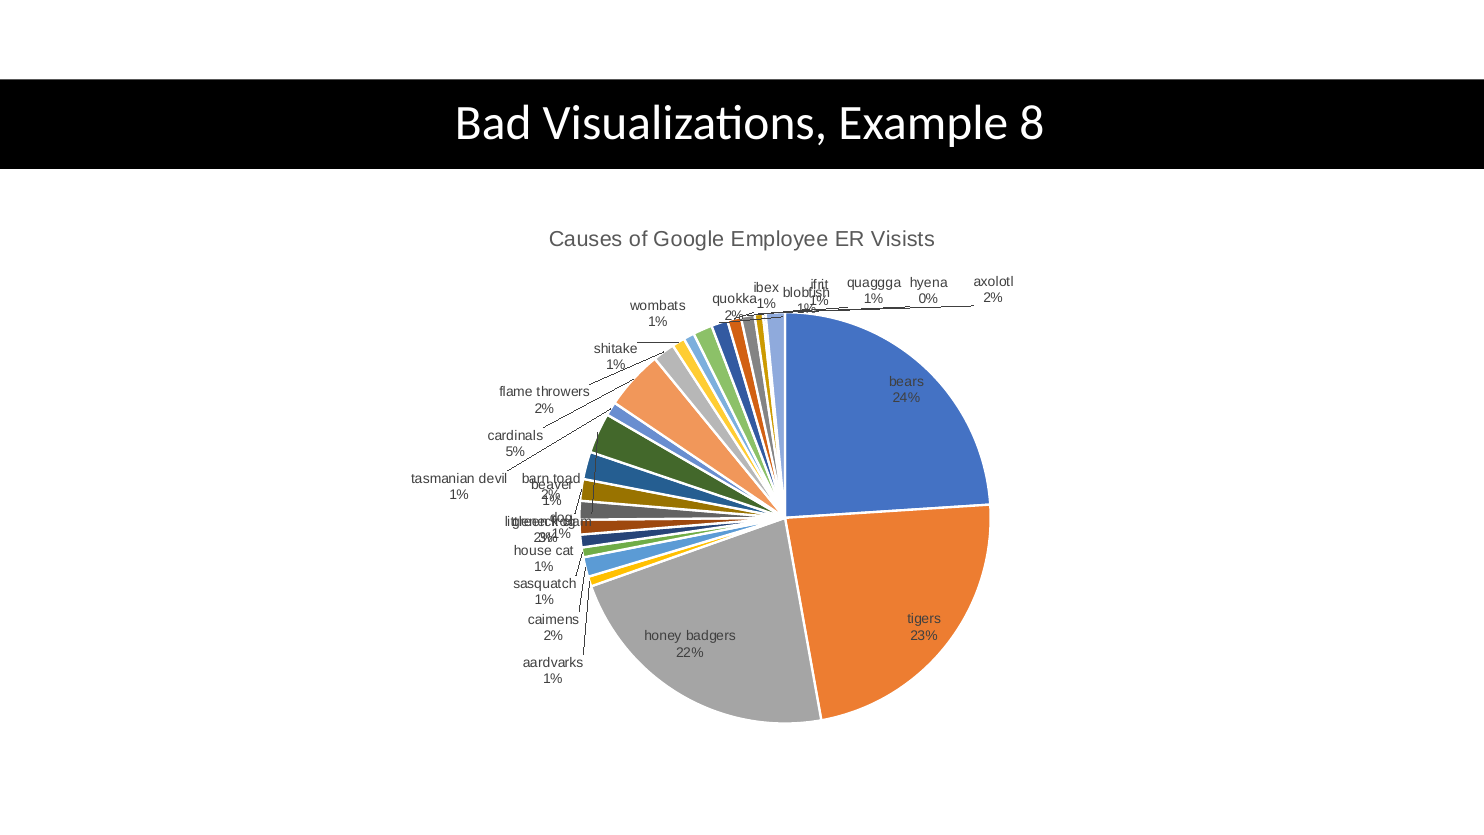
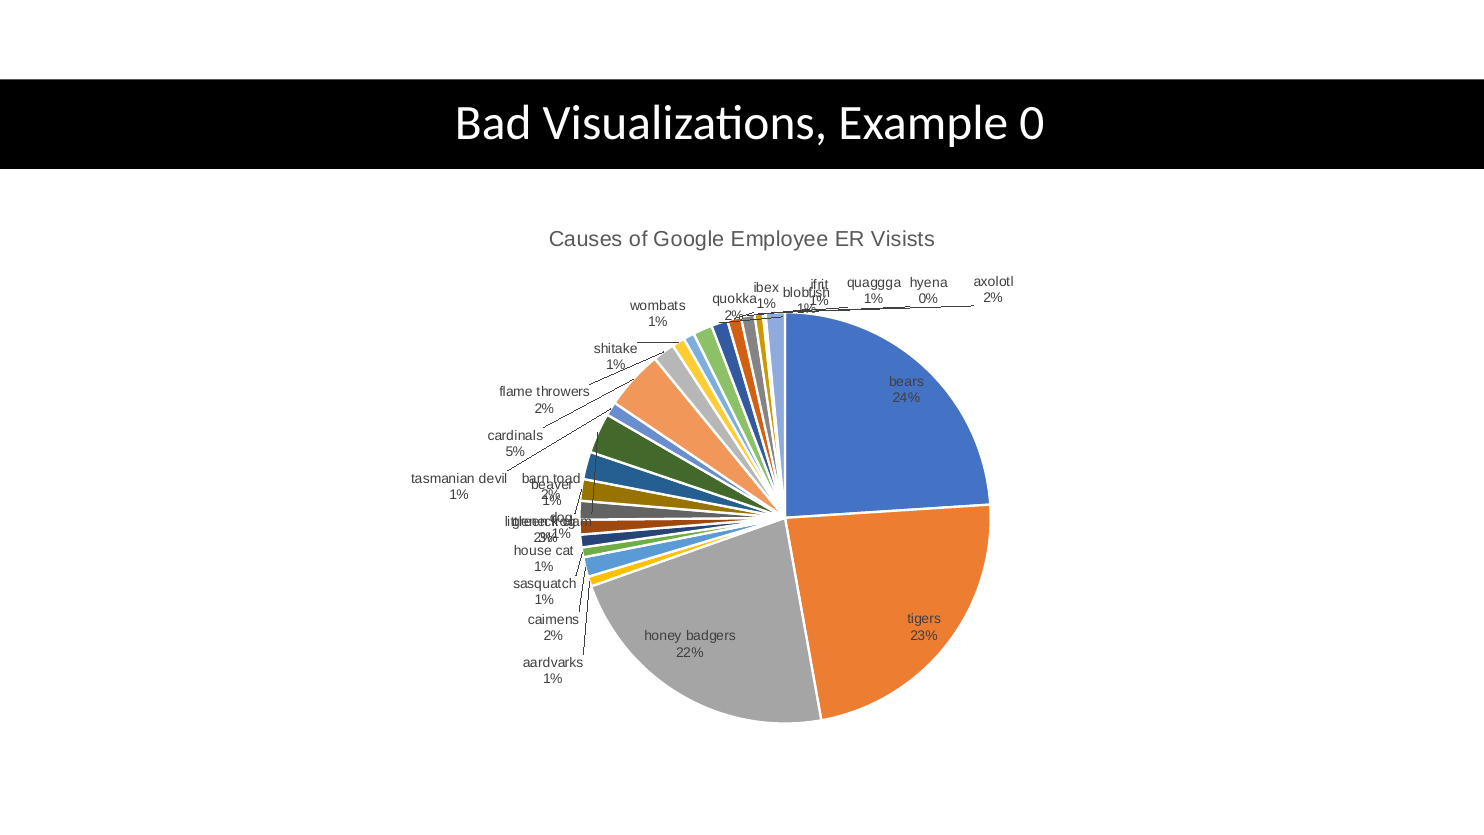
8: 8 -> 0 (1032, 123)
